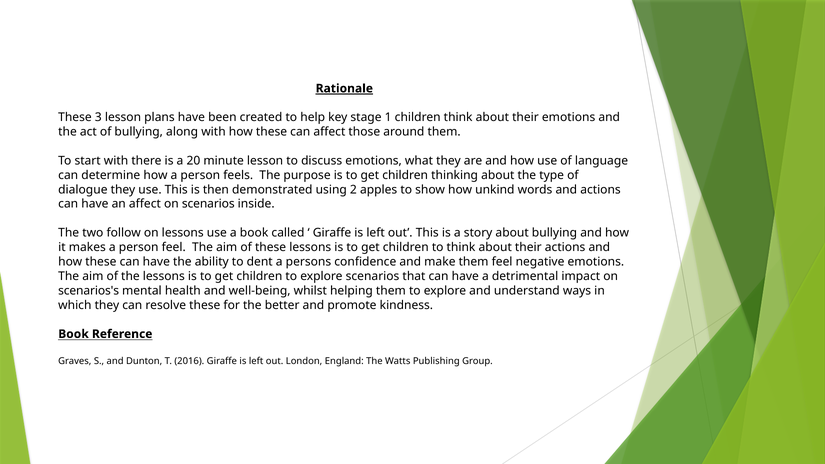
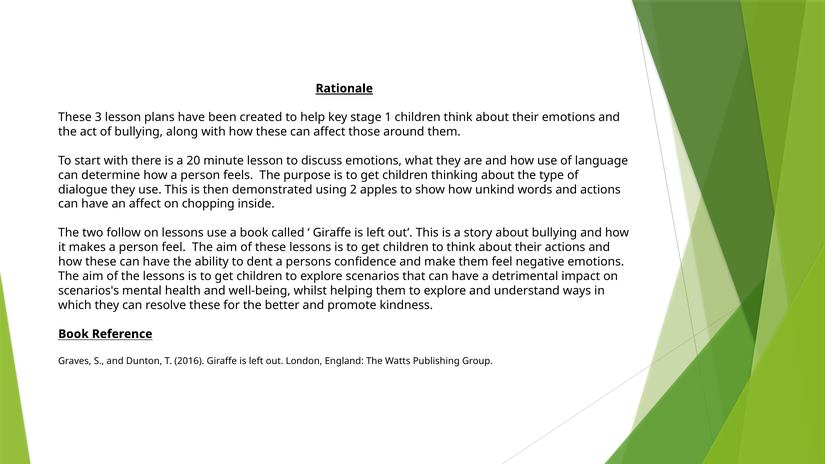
on scenarios: scenarios -> chopping (208, 204)
